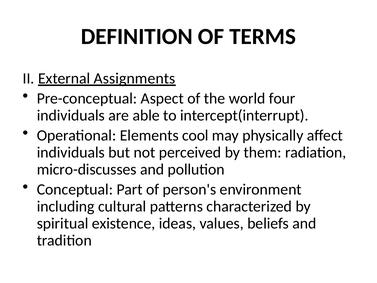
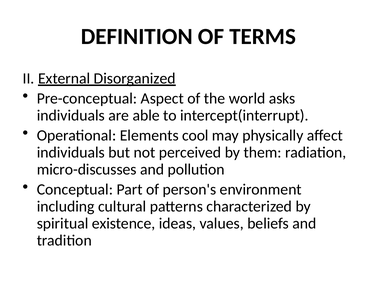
Assignments: Assignments -> Disorganized (135, 78)
four: four -> asks (282, 98)
